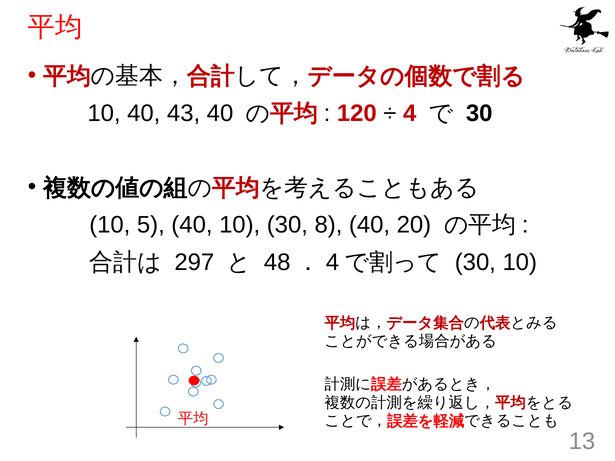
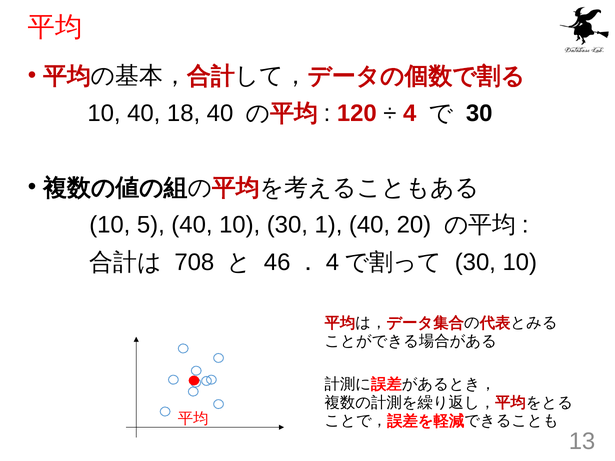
43: 43 -> 18 (184, 113)
8: 8 -> 1 (328, 225)
297: 297 -> 708 (194, 262)
48: 48 -> 46 (277, 262)
